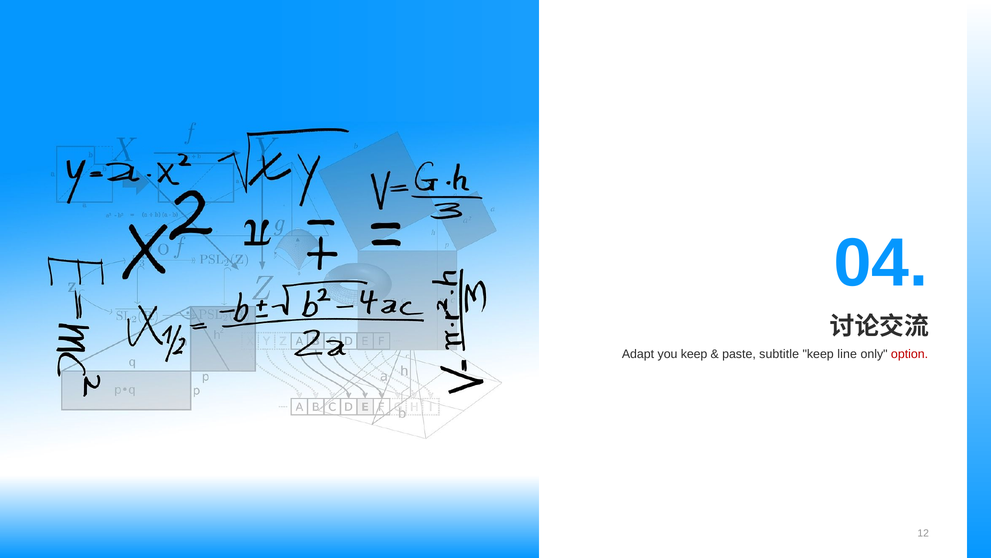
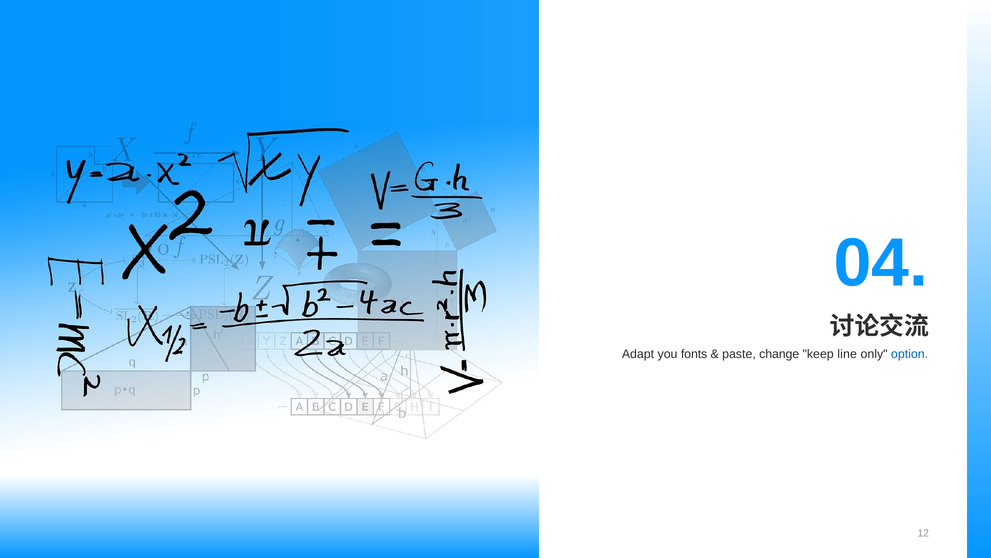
you keep: keep -> fonts (694, 354)
subtitle: subtitle -> change (779, 354)
option colour: red -> blue (910, 354)
